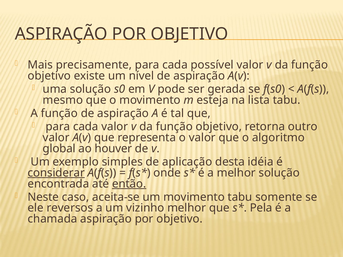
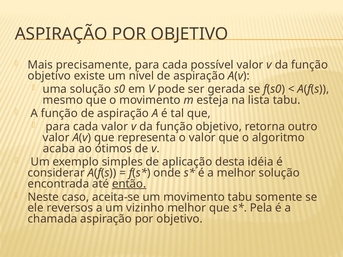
global: global -> acaba (59, 149)
houver: houver -> ótimos (113, 149)
considerar underline: present -> none (56, 173)
